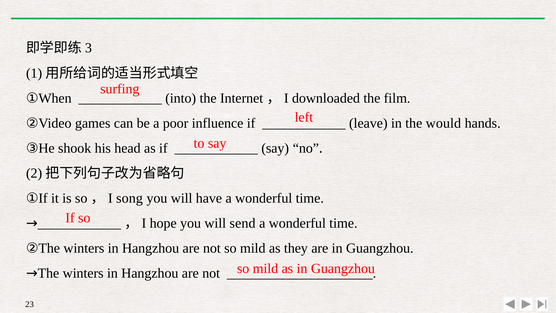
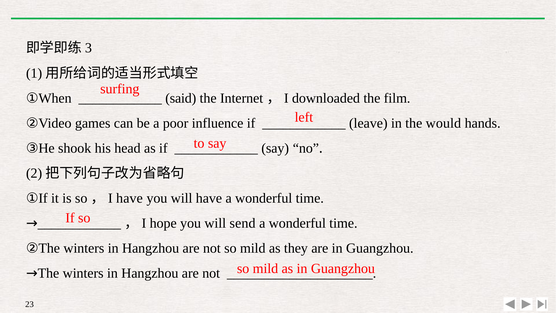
into: into -> said (181, 98)
so，I song: song -> have (129, 198)
